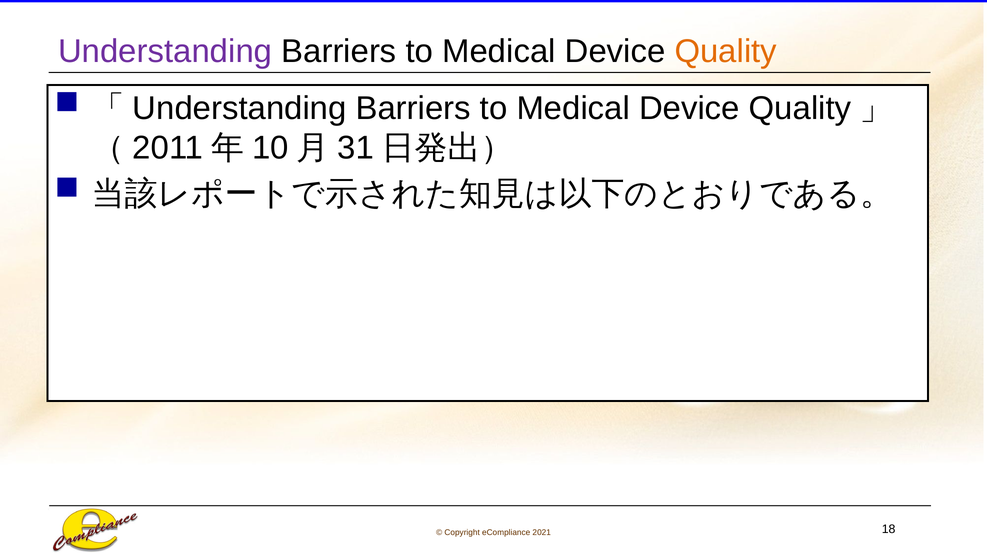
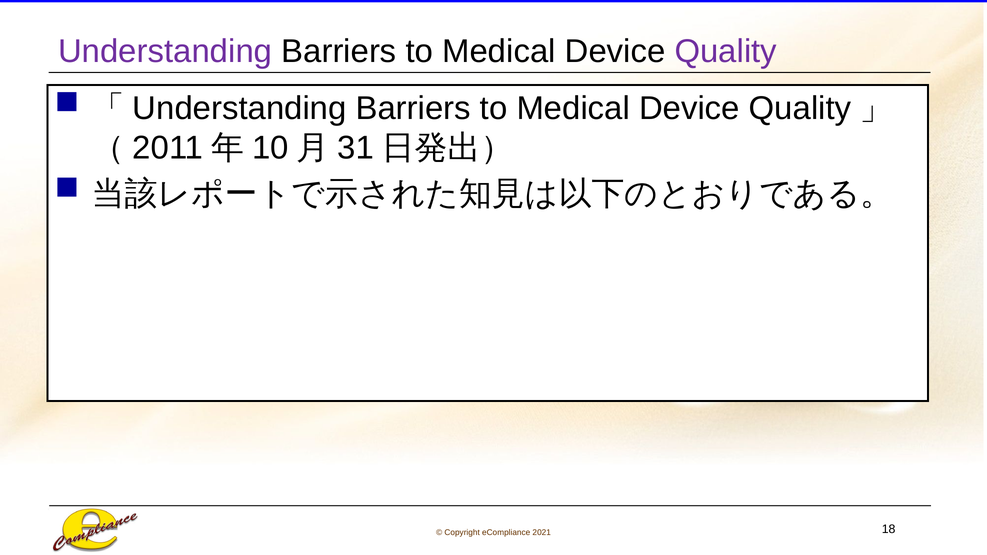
Quality colour: orange -> purple (726, 52)
